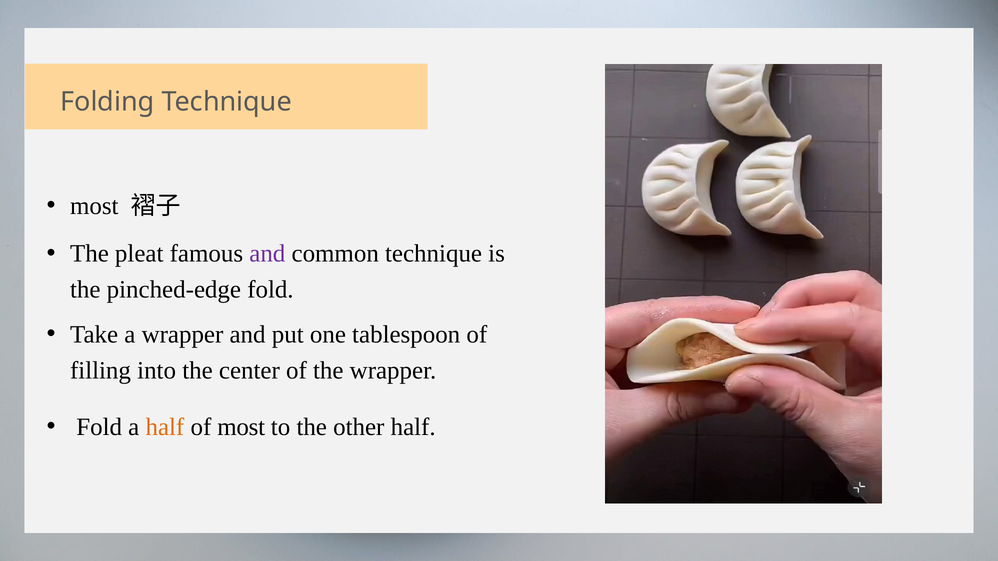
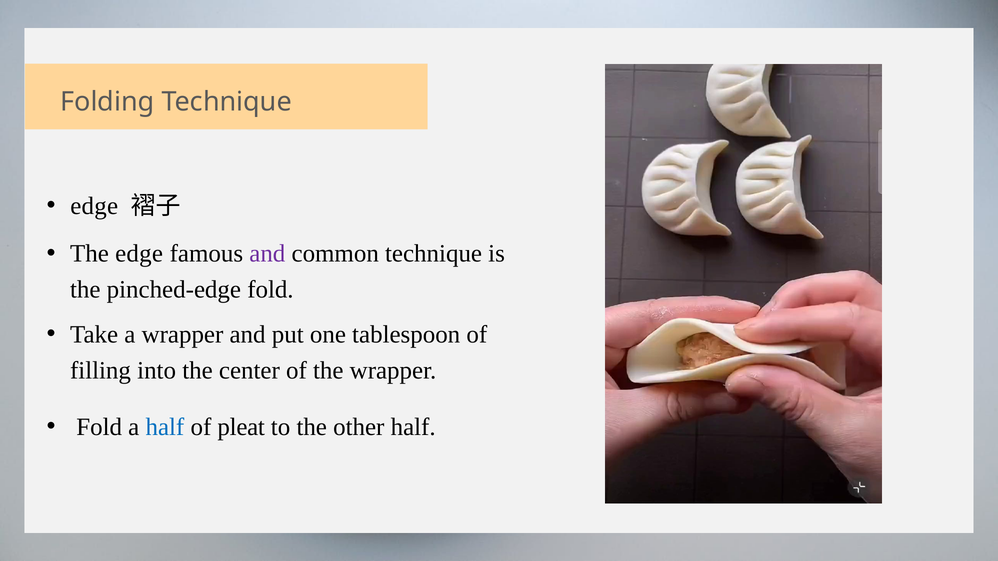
most: most -> edge (94, 206)
The pleat: pleat -> edge (139, 254)
half colour: orange -> blue (165, 427)
of most: most -> pleat (241, 427)
